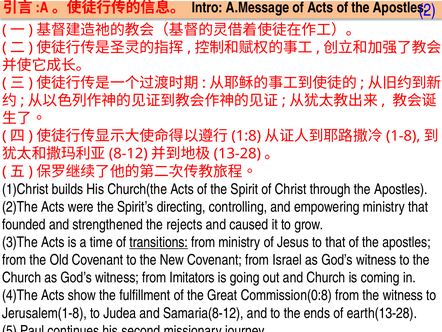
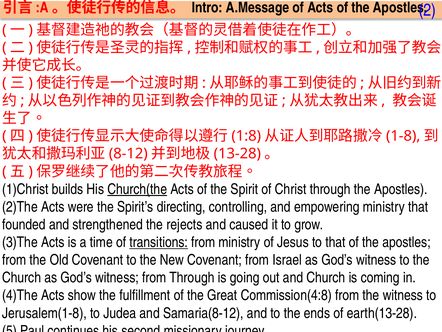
Church(the underline: none -> present (137, 189)
from Imitators: Imitators -> Through (192, 277)
Commission(0:8: Commission(0:8 -> Commission(4:8 (286, 295)
